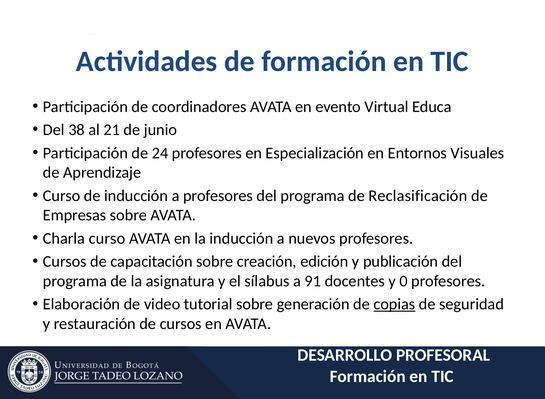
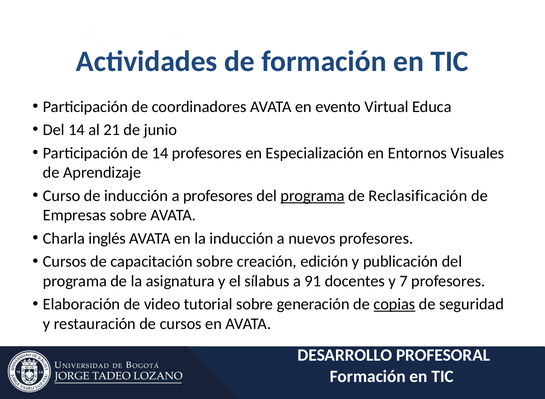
Del 38: 38 -> 14 (77, 130)
de 24: 24 -> 14 (160, 153)
programa underline: none -> present (313, 196)
Charla curso: curso -> inglés (107, 238)
0: 0 -> 7 (404, 281)
